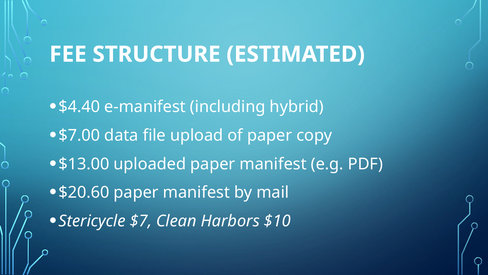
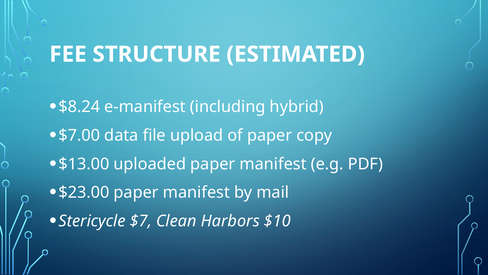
$4.40: $4.40 -> $8.24 (79, 107)
$20.60: $20.60 -> $23.00 (84, 192)
